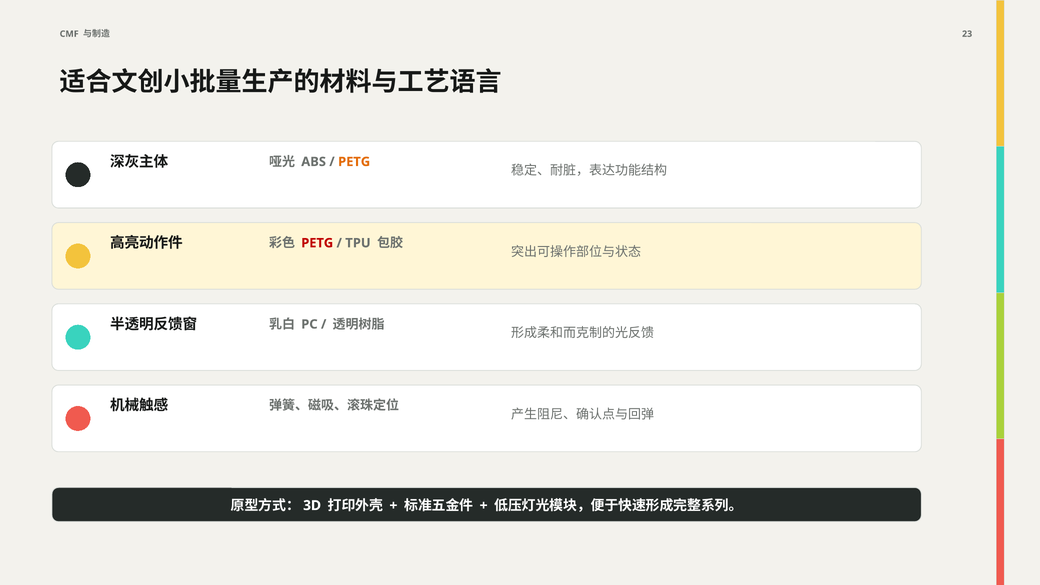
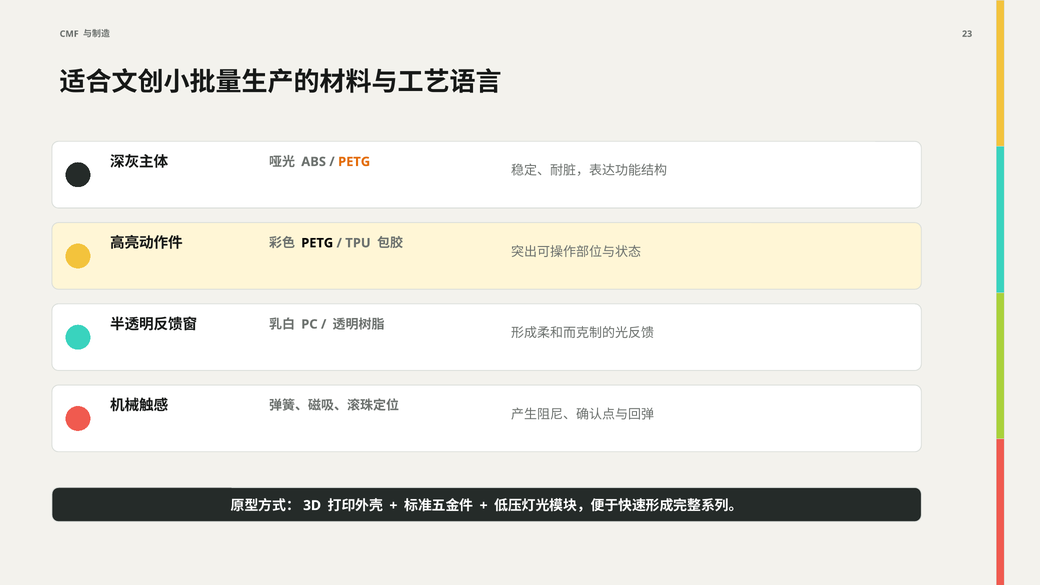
PETG colour: red -> black (317, 243)
